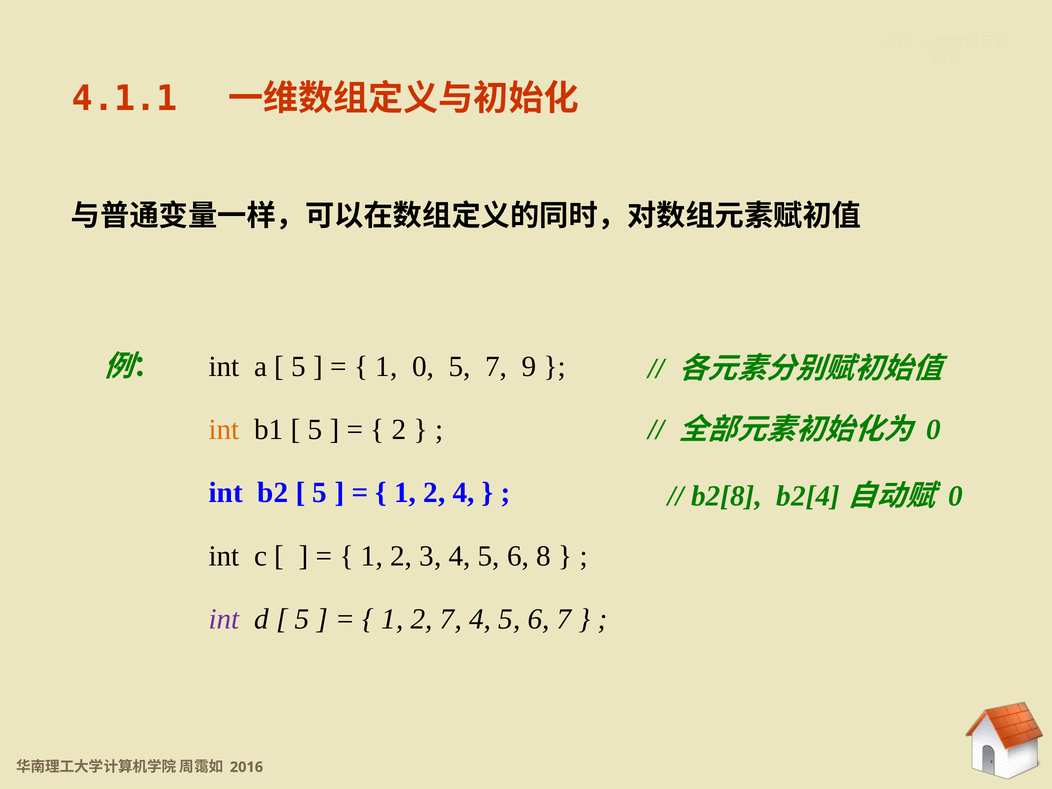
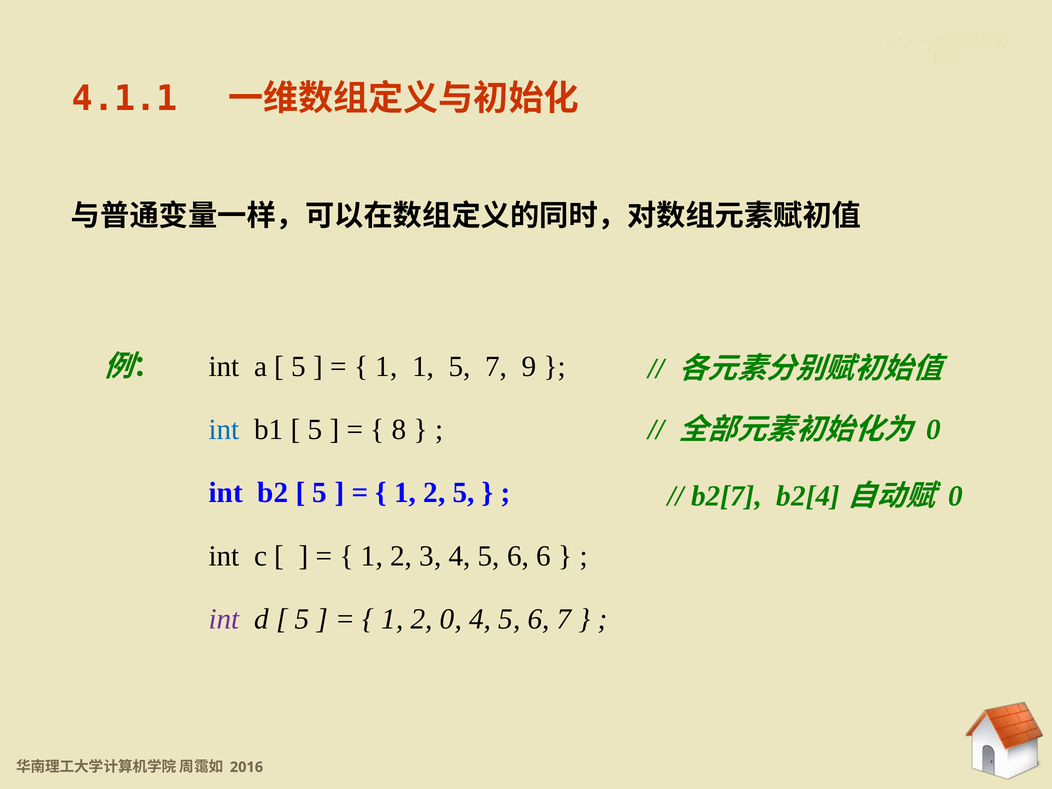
1 0: 0 -> 1 (423, 367)
int colour: orange -> blue (224, 430)
2: 2 -> 8 (399, 430)
2 4: 4 -> 5 (464, 493)
b2[8: b2[8 -> b2[7 (727, 496)
6 8: 8 -> 6 (544, 556)
2 7: 7 -> 0 (451, 619)
